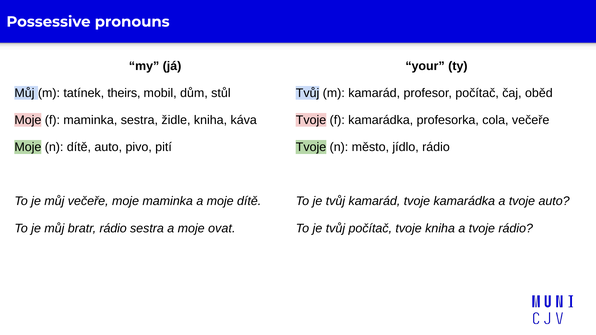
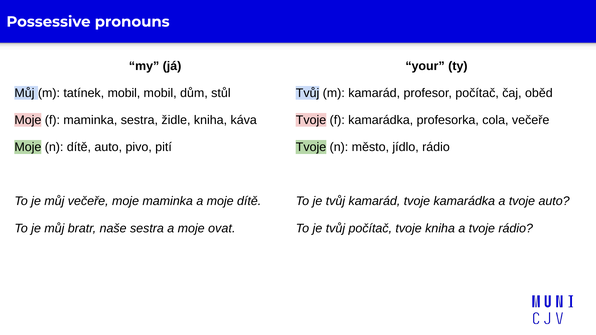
tatínek theirs: theirs -> mobil (124, 93)
bratr rádio: rádio -> naše (113, 228)
